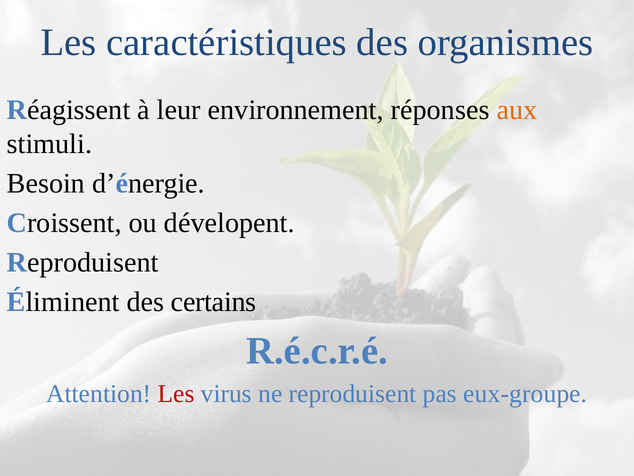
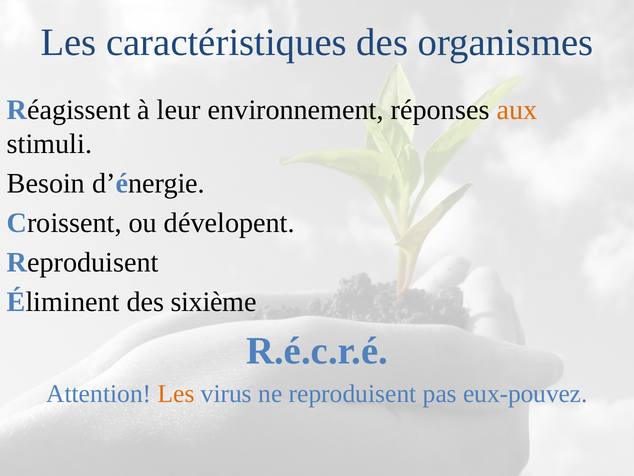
certains: certains -> sixième (214, 302)
Les colour: red -> orange (176, 393)
eux-groupe: eux-groupe -> eux-pouvez (525, 393)
